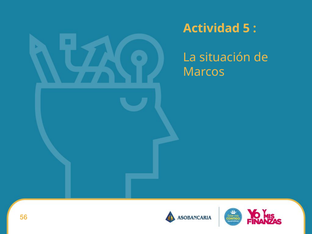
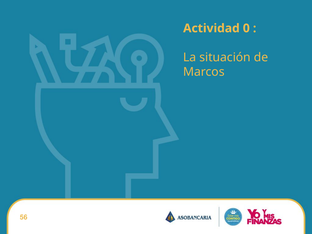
5: 5 -> 0 (246, 28)
